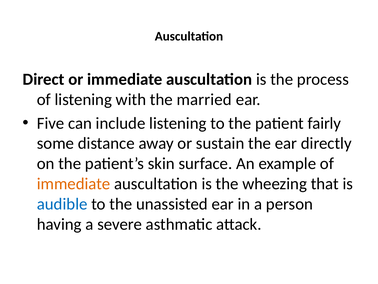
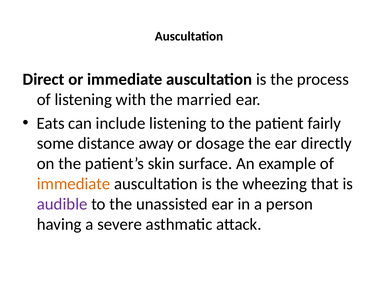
Five: Five -> Eats (51, 123)
sustain: sustain -> dosage (220, 143)
audible colour: blue -> purple (62, 204)
